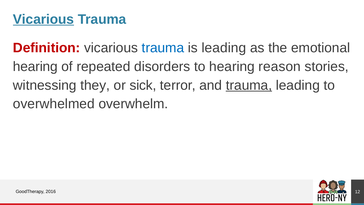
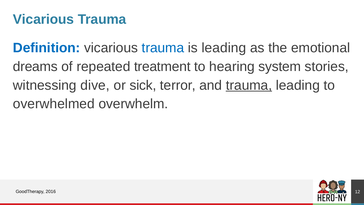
Vicarious underline: present -> none (43, 19)
Definition colour: red -> blue (47, 48)
hearing: hearing -> dreams (35, 67)
disorders: disorders -> treatment (162, 67)
reason: reason -> system (280, 67)
they: they -> dive (95, 85)
